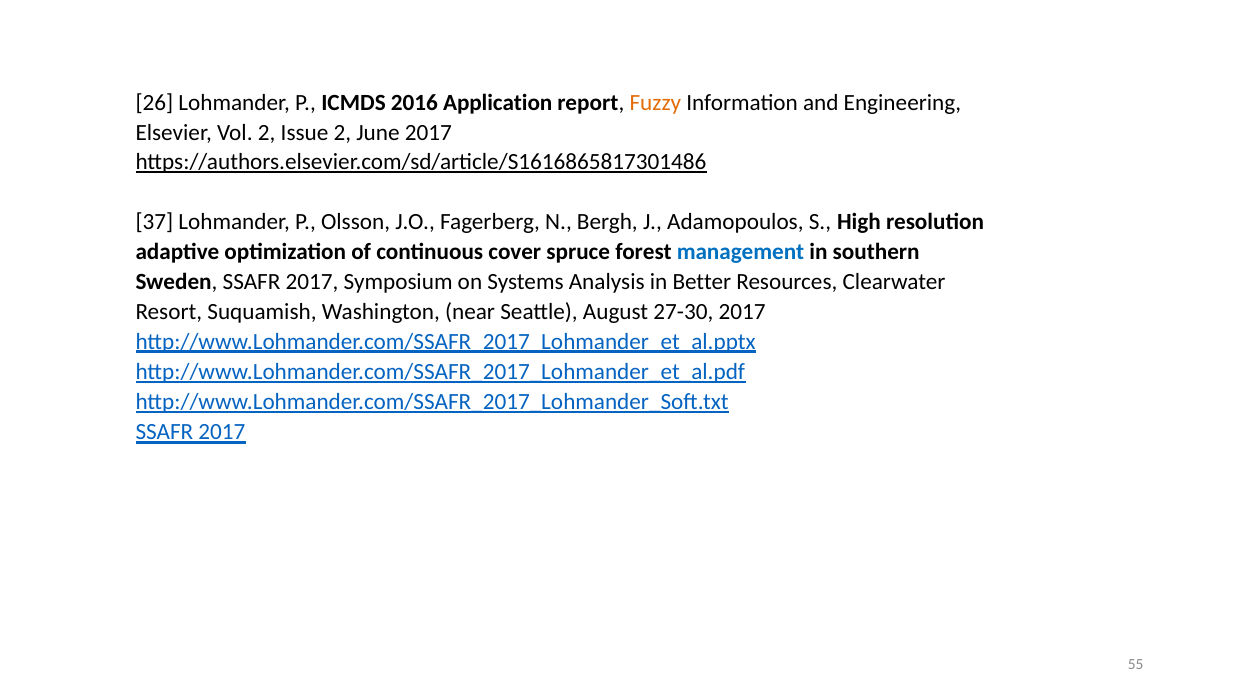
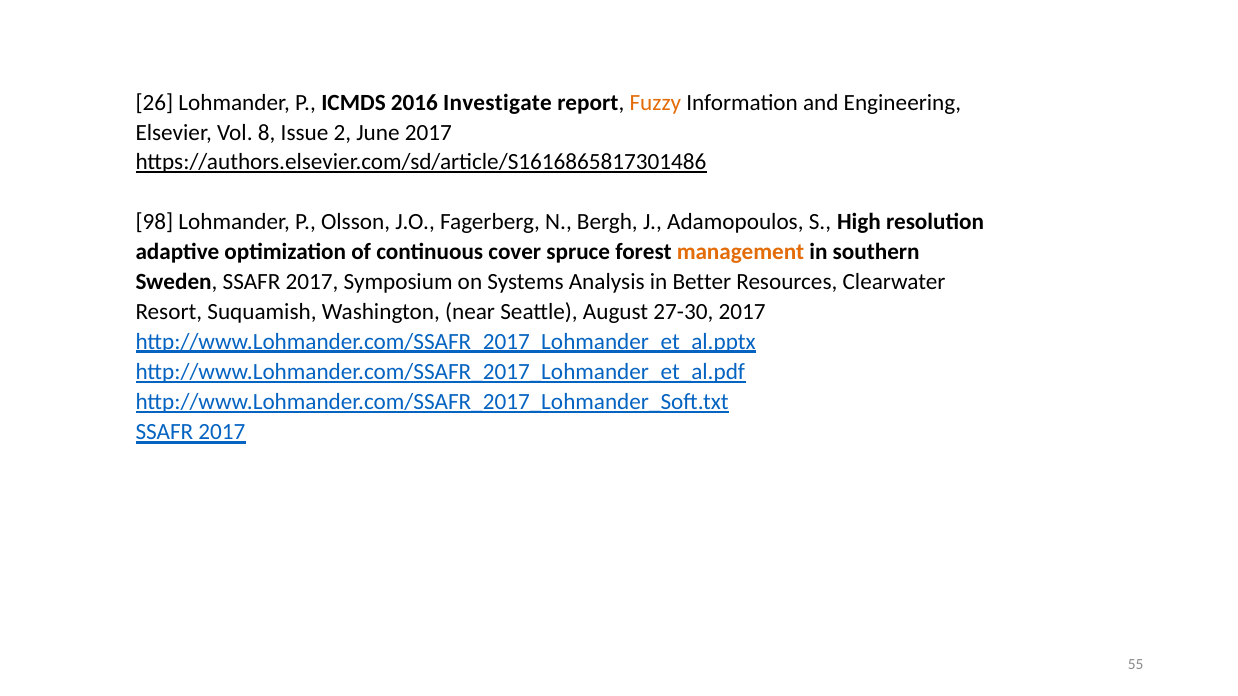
Application: Application -> Investigate (498, 103)
Vol 2: 2 -> 8 (267, 132)
37: 37 -> 98 (154, 222)
management colour: blue -> orange (740, 252)
